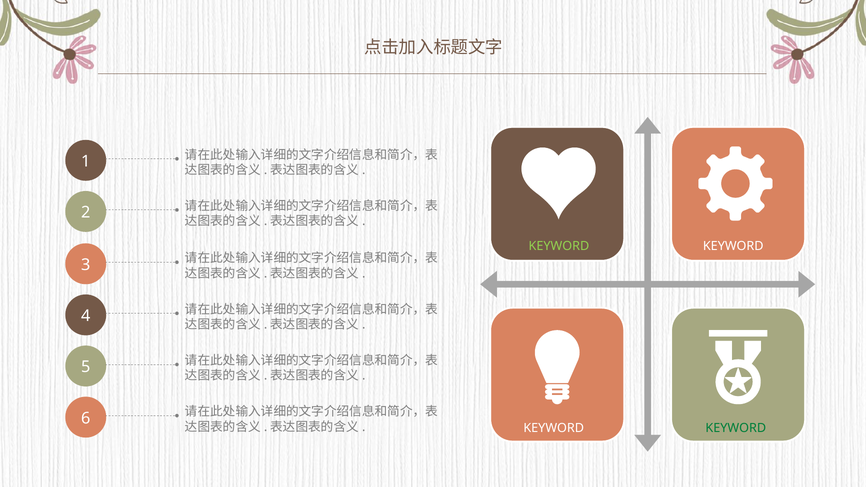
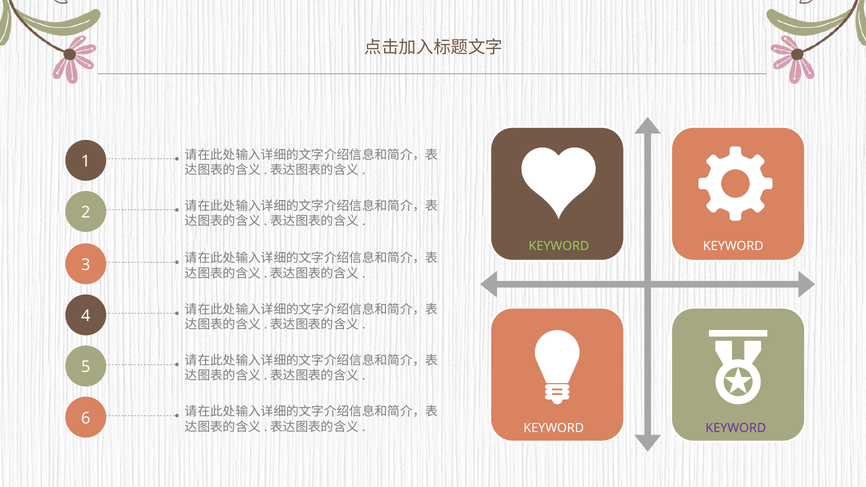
KEYWORD colour: green -> purple (736, 429)
